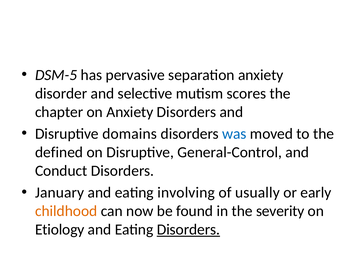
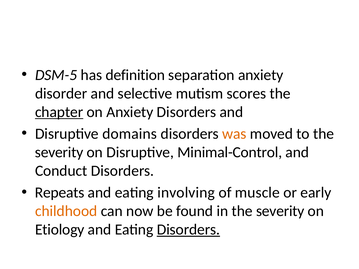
pervasive: pervasive -> definition (135, 75)
chapter underline: none -> present (59, 112)
was colour: blue -> orange (234, 134)
defined: defined -> severity (59, 152)
General-Control: General-Control -> Minimal-Control (230, 152)
January: January -> Repeats (60, 193)
usually: usually -> muscle (257, 193)
